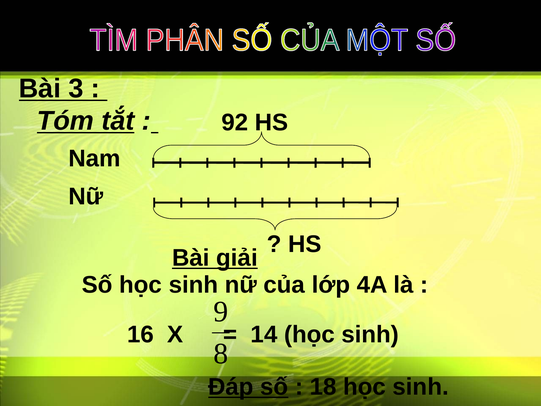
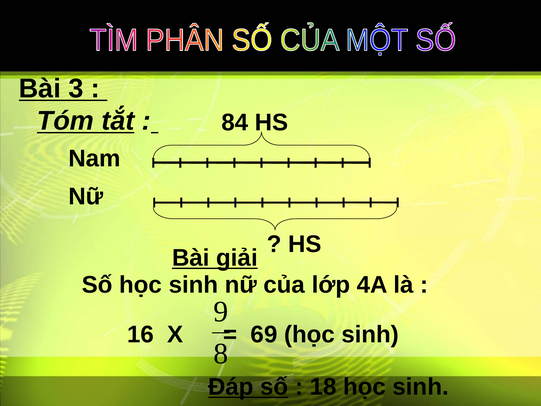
92: 92 -> 84 (235, 122)
14: 14 -> 69 (264, 334)
